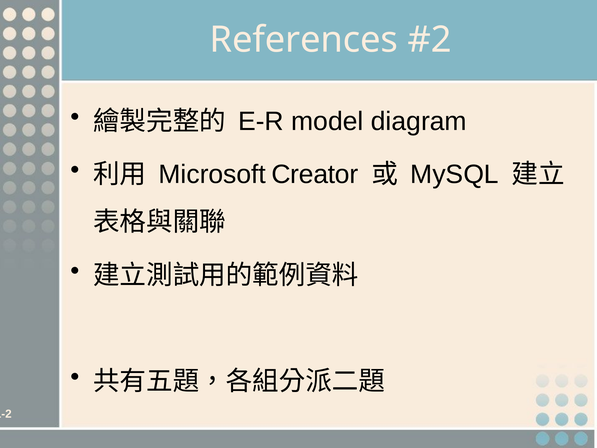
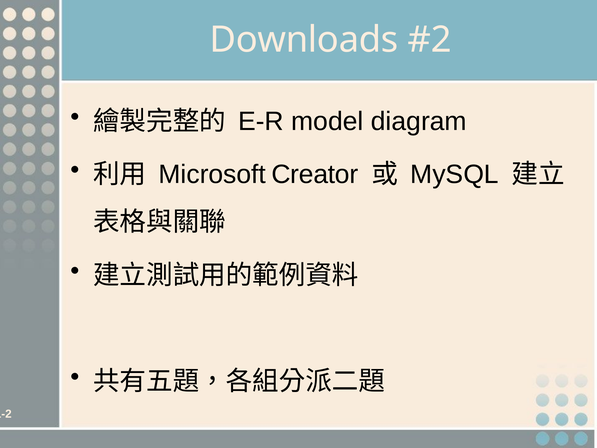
References: References -> Downloads (304, 40)
